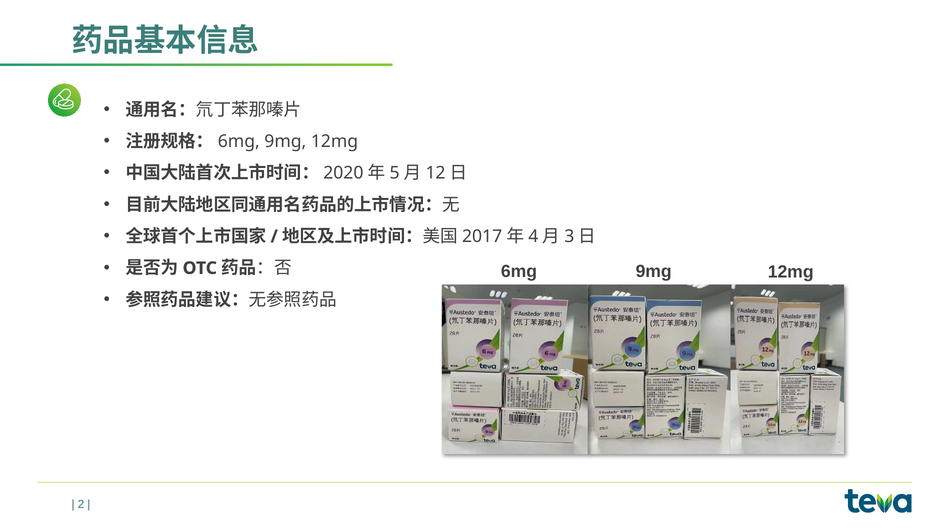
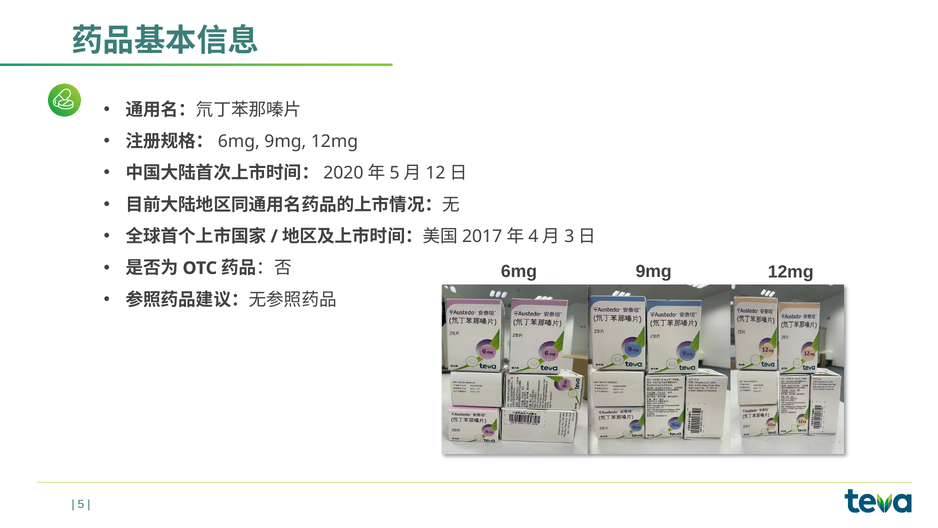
2: 2 -> 5 (81, 504)
